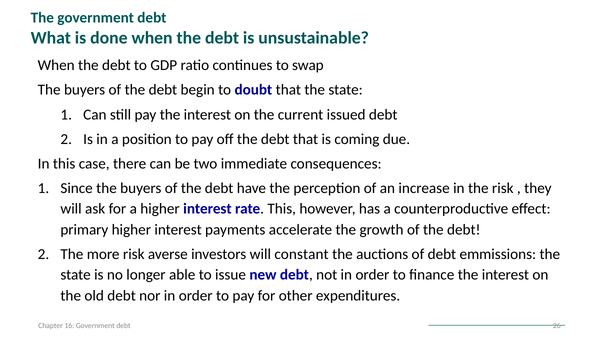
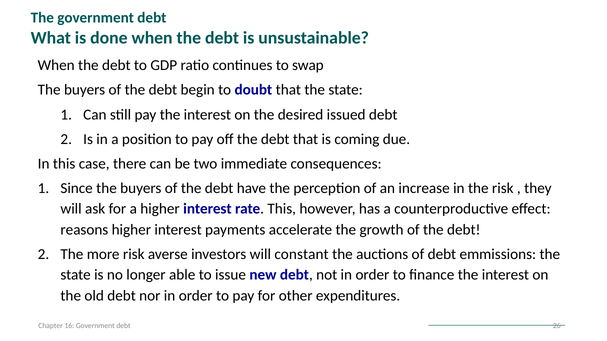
current: current -> desired (301, 115)
primary: primary -> reasons (84, 230)
